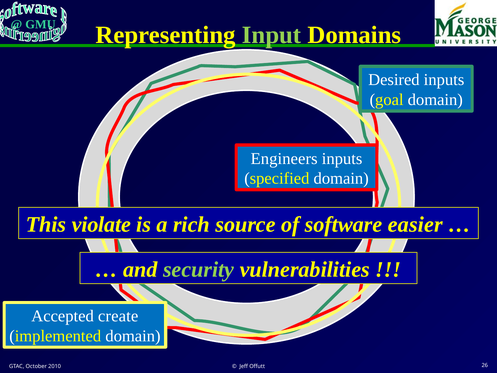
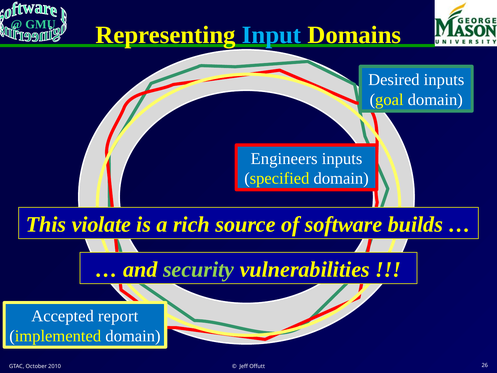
Input colour: light green -> light blue (272, 35)
easier: easier -> builds (415, 224)
create: create -> report (118, 316)
